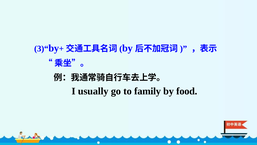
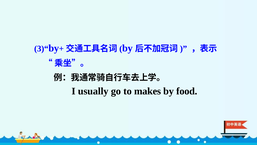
family: family -> makes (148, 91)
